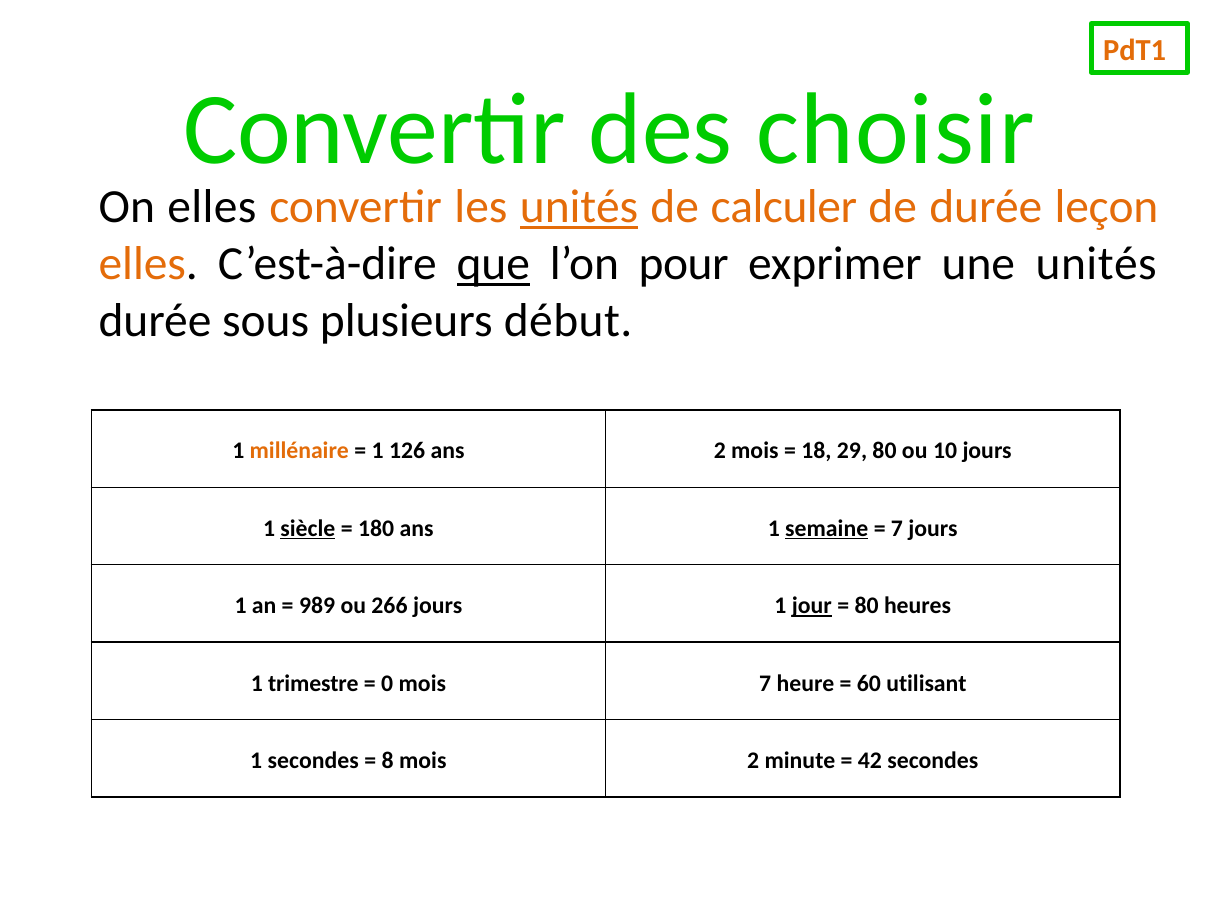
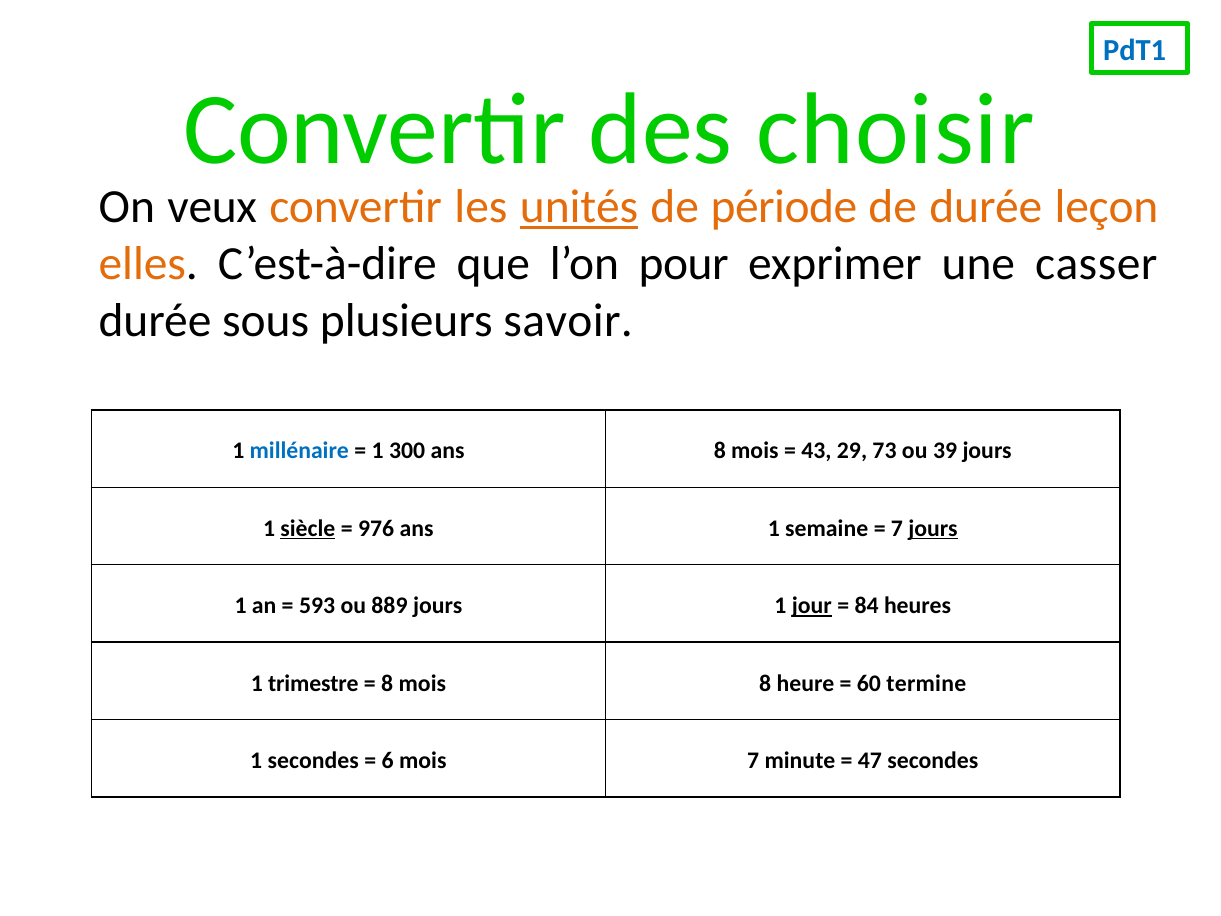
PdT1 colour: orange -> blue (1135, 50)
On elles: elles -> veux (212, 207)
calculer: calculer -> période (784, 207)
que underline: present -> none (493, 264)
une unités: unités -> casser (1096, 264)
début: début -> savoir (568, 321)
millénaire colour: orange -> blue (299, 451)
126: 126 -> 300 (407, 451)
ans 2: 2 -> 8 (720, 451)
18: 18 -> 43 (816, 451)
29 80: 80 -> 73 (885, 451)
10: 10 -> 39 (945, 451)
180: 180 -> 976 (376, 528)
semaine underline: present -> none (827, 528)
jours underline: none -> present (933, 528)
989: 989 -> 593 (317, 606)
266: 266 -> 889 (389, 606)
80: 80 -> 84 (867, 606)
0: 0 -> 8 (387, 683)
mois 7: 7 -> 8 (765, 683)
utilisant: utilisant -> termine (926, 683)
8: 8 -> 6 (388, 761)
mois 2: 2 -> 7 (753, 761)
42: 42 -> 47 (870, 761)
